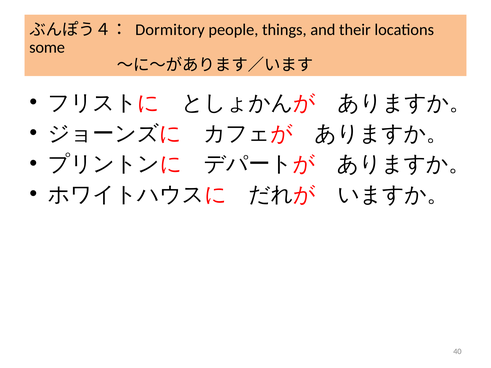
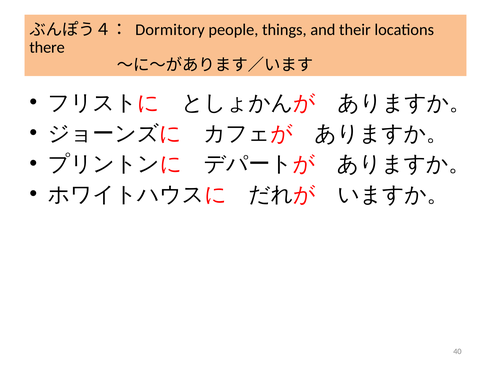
some: some -> there (47, 48)
